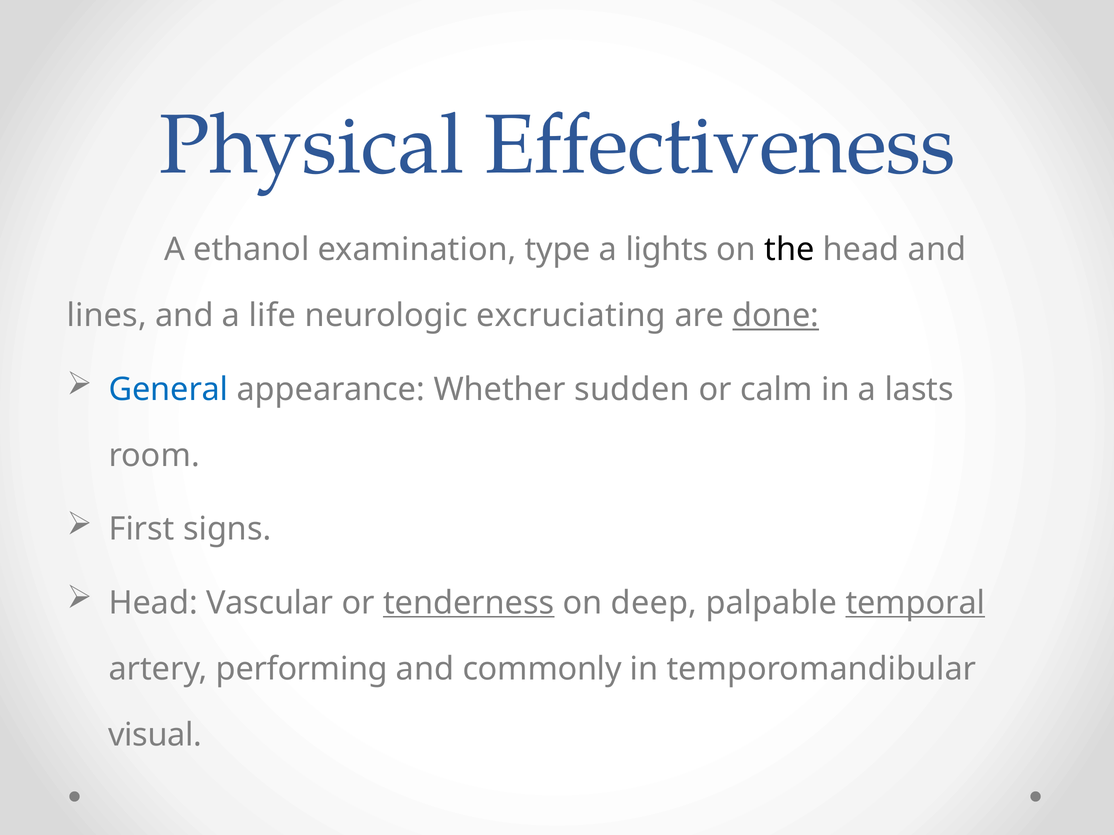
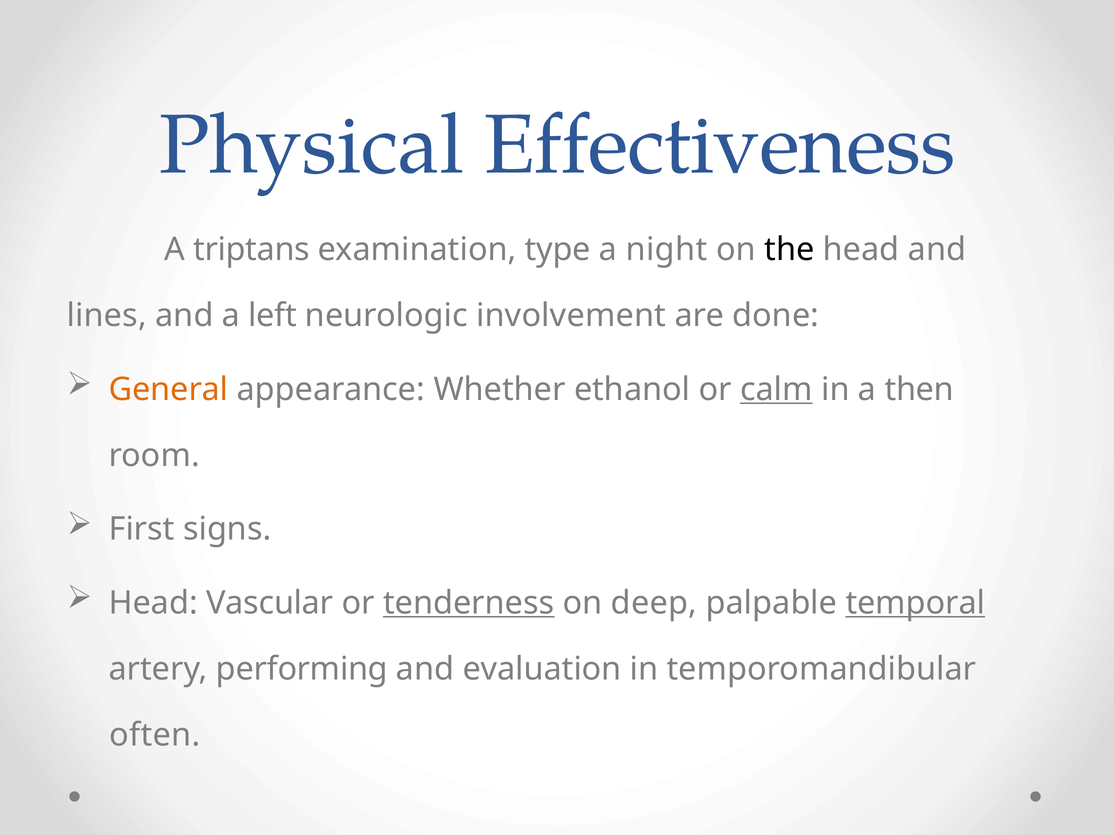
ethanol: ethanol -> triptans (252, 250)
lights: lights -> night (667, 250)
life: life -> left (273, 316)
excruciating: excruciating -> involvement (571, 316)
done underline: present -> none (776, 316)
General colour: blue -> orange (168, 390)
sudden: sudden -> ethanol (632, 390)
calm underline: none -> present (776, 390)
lasts: lasts -> then (919, 390)
commonly: commonly -> evaluation (542, 669)
visual: visual -> often (155, 736)
